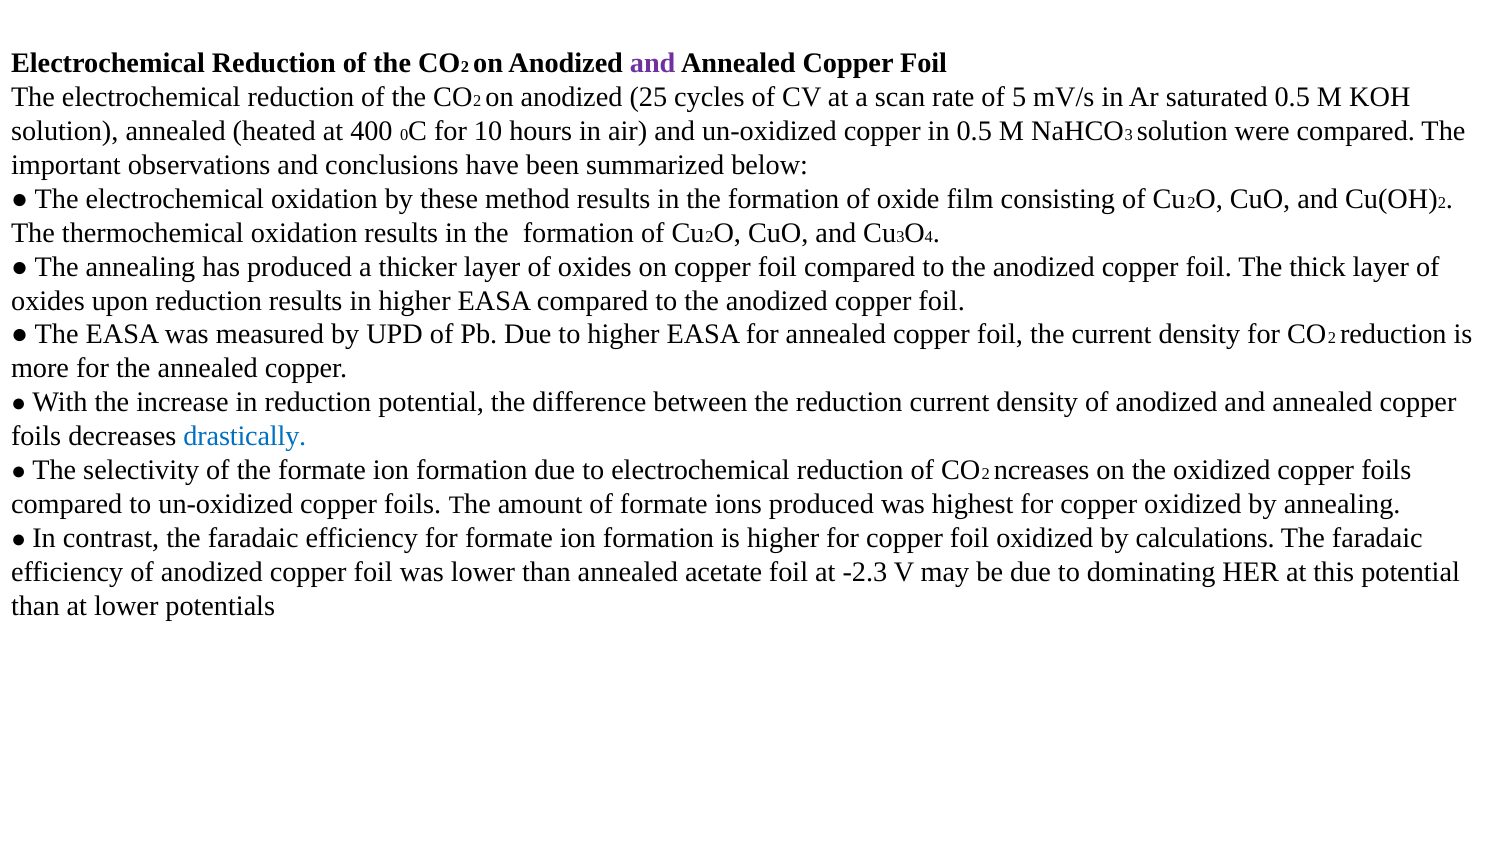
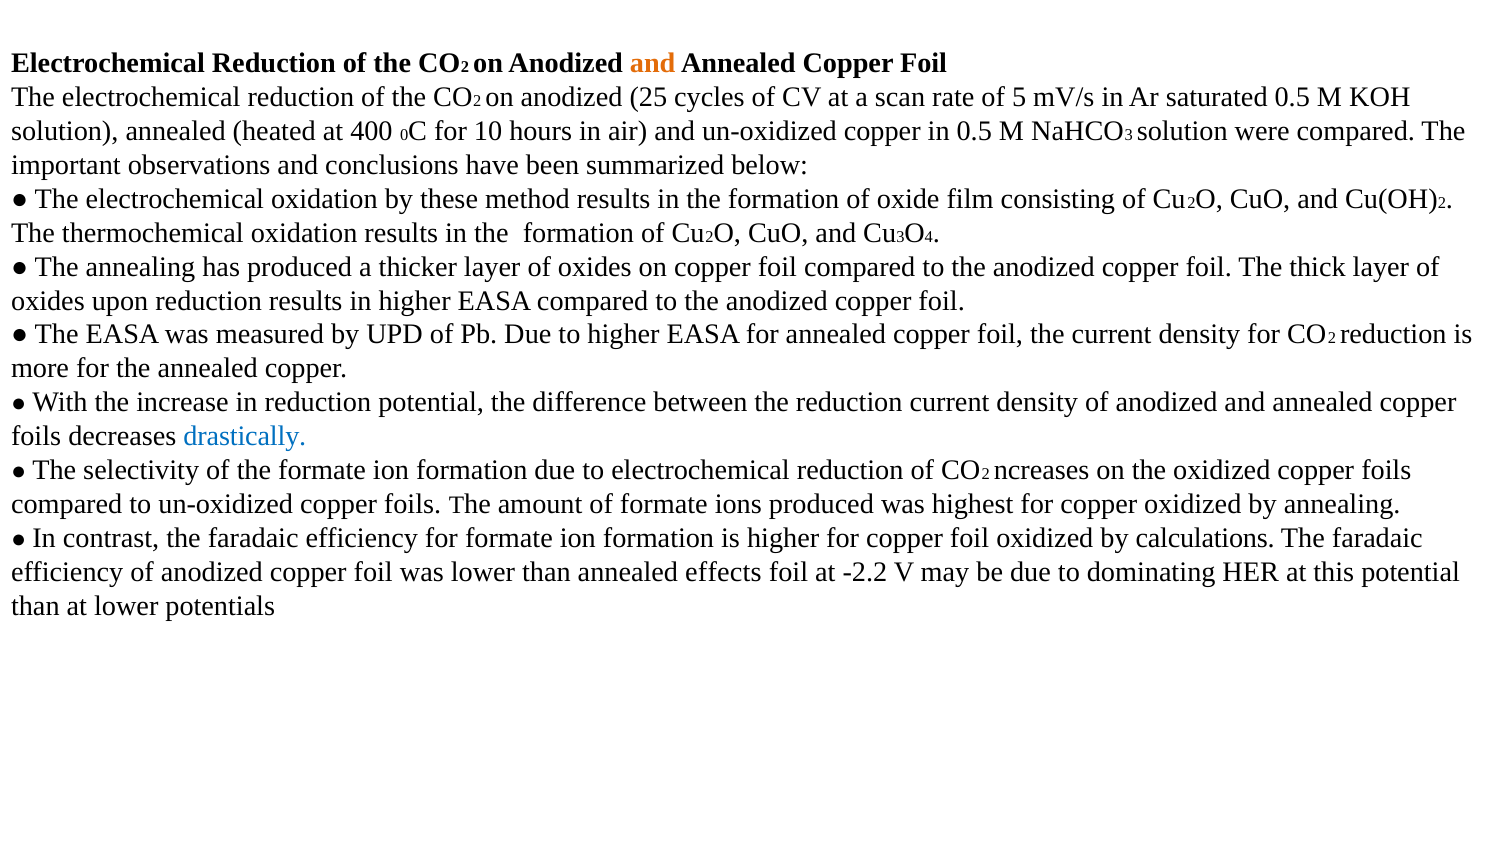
and colour: purple -> orange (653, 63)
acetate: acetate -> effects (723, 572)
-2.3: -2.3 -> -2.2 (865, 572)
